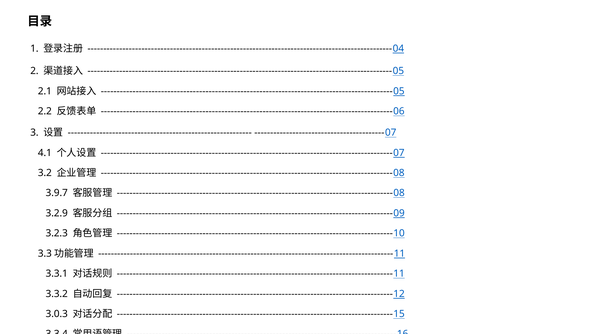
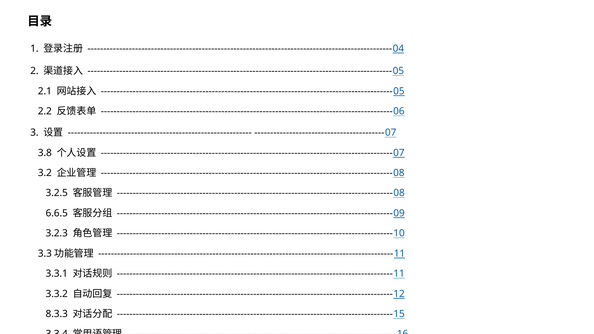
4.1: 4.1 -> 3.8 (45, 153)
3.9.7: 3.9.7 -> 3.2.5 (57, 193)
3.2.9: 3.2.9 -> 6.6.5 (57, 213)
3.0.3: 3.0.3 -> 8.3.3 (57, 314)
